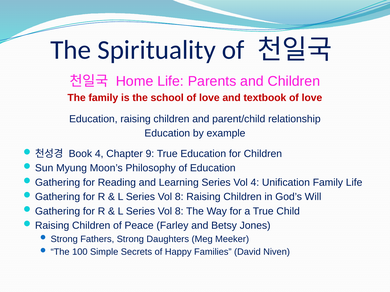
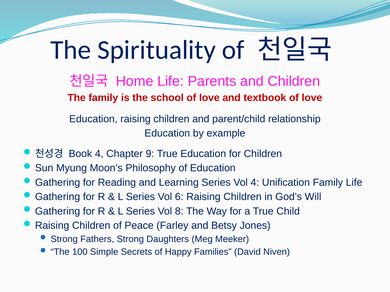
8: 8 -> 6 (179, 197)
